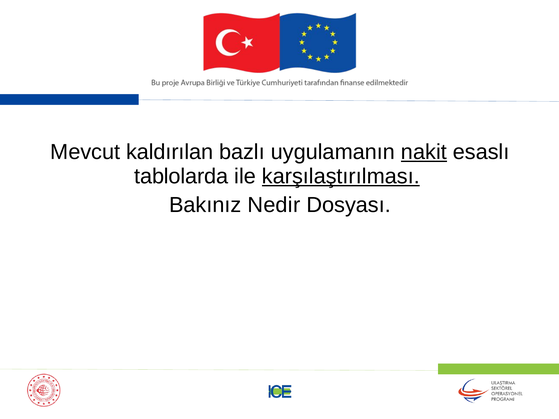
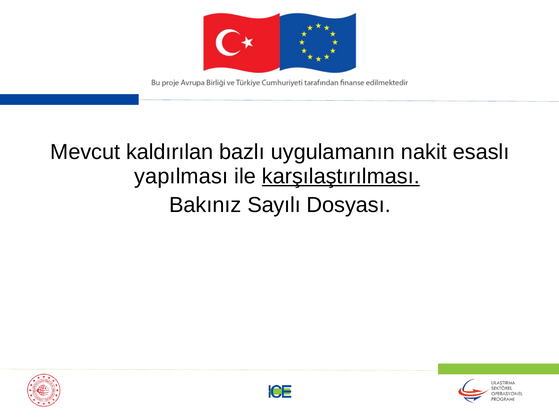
nakit underline: present -> none (424, 152)
tablolarda: tablolarda -> yapılması (181, 176)
Nedir: Nedir -> Sayılı (274, 205)
